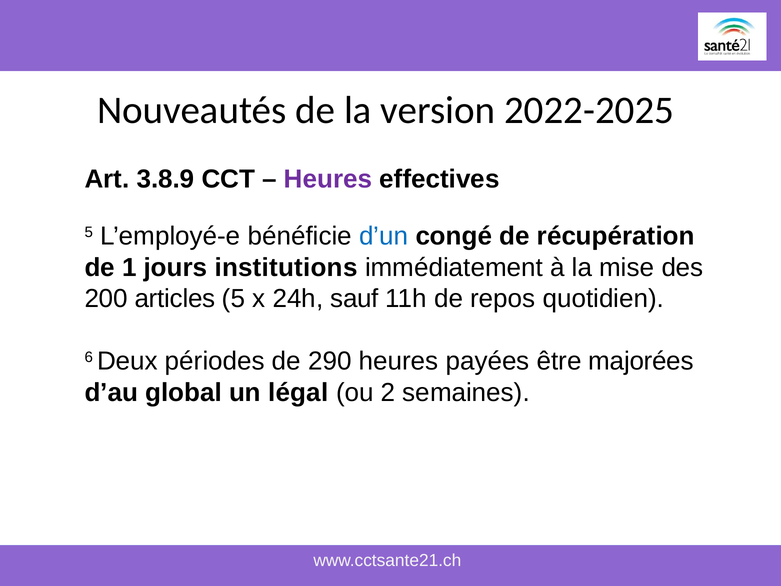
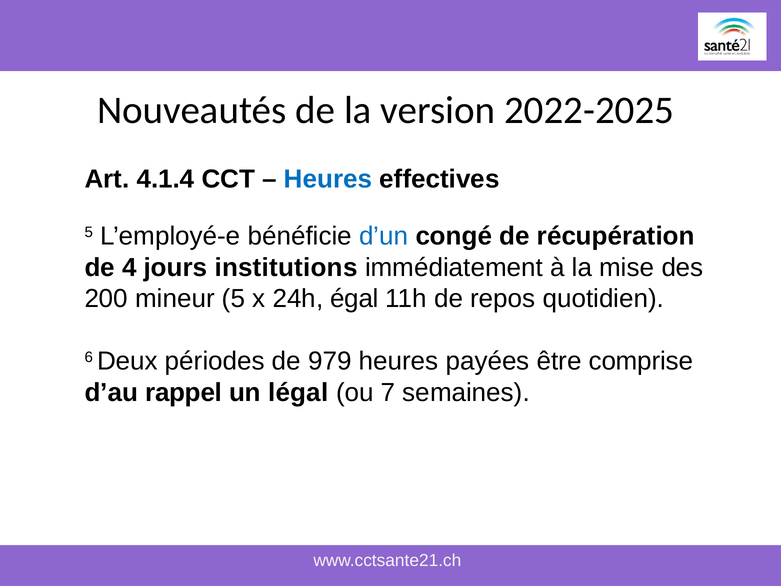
3.8.9: 3.8.9 -> 4.1.4 (165, 179)
Heures colour: purple -> blue (328, 179)
1: 1 -> 4 (129, 267)
articles: articles -> mineur (175, 299)
sauf: sauf -> égal (354, 299)
290: 290 -> 979 (330, 361)
majorées: majorées -> comprise (641, 361)
global: global -> rappel (184, 392)
2: 2 -> 7 (388, 392)
